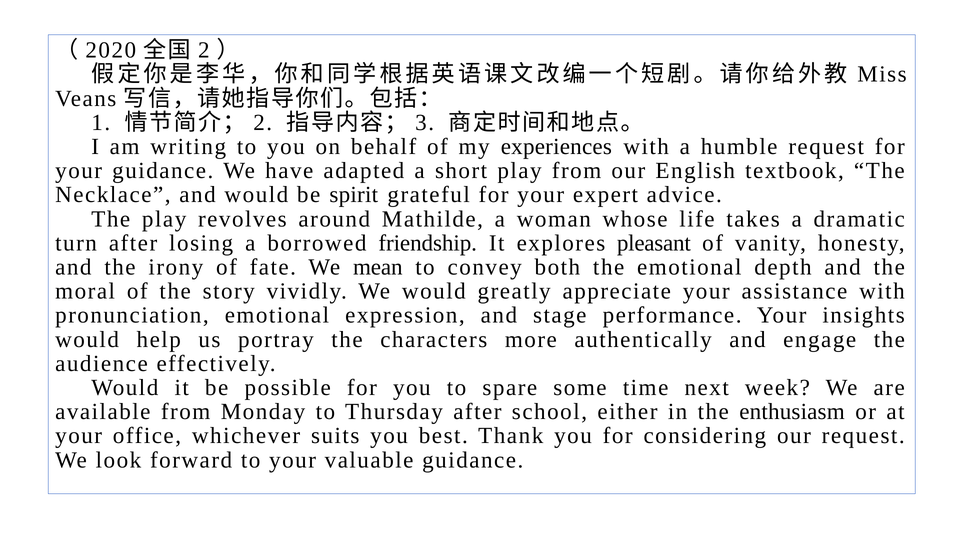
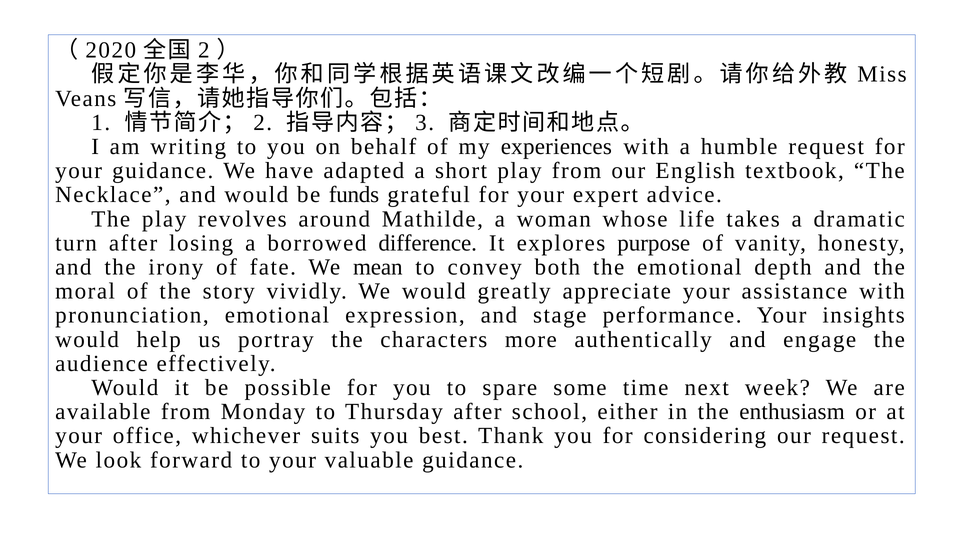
spirit: spirit -> funds (354, 195)
friendship: friendship -> difference (428, 243)
pleasant: pleasant -> purpose (654, 243)
